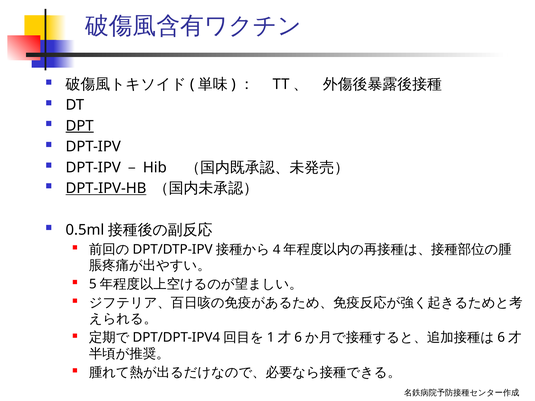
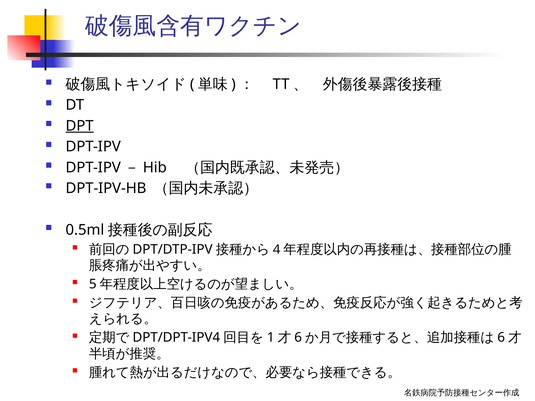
DPT-IPV-HB underline: present -> none (106, 188)
